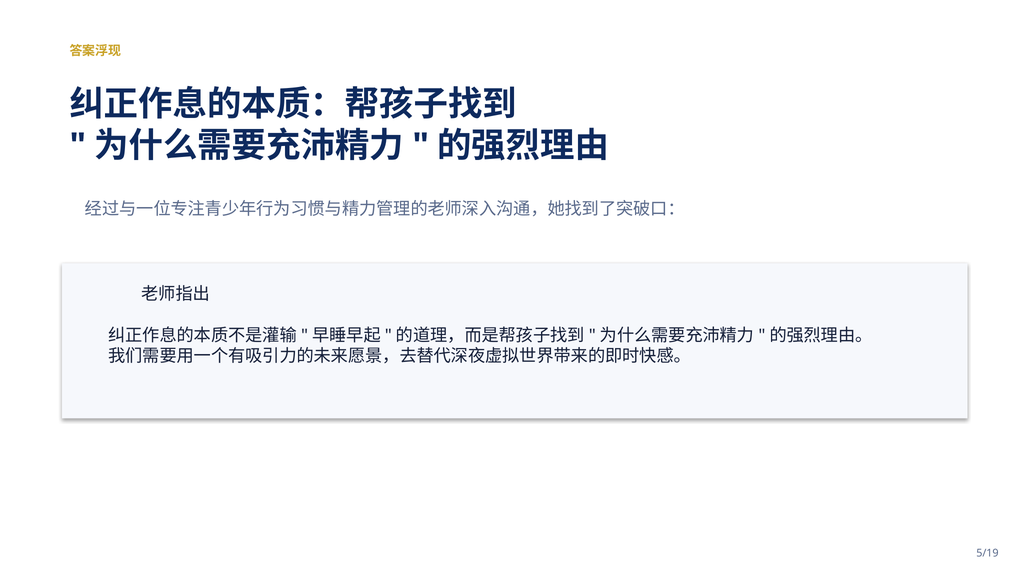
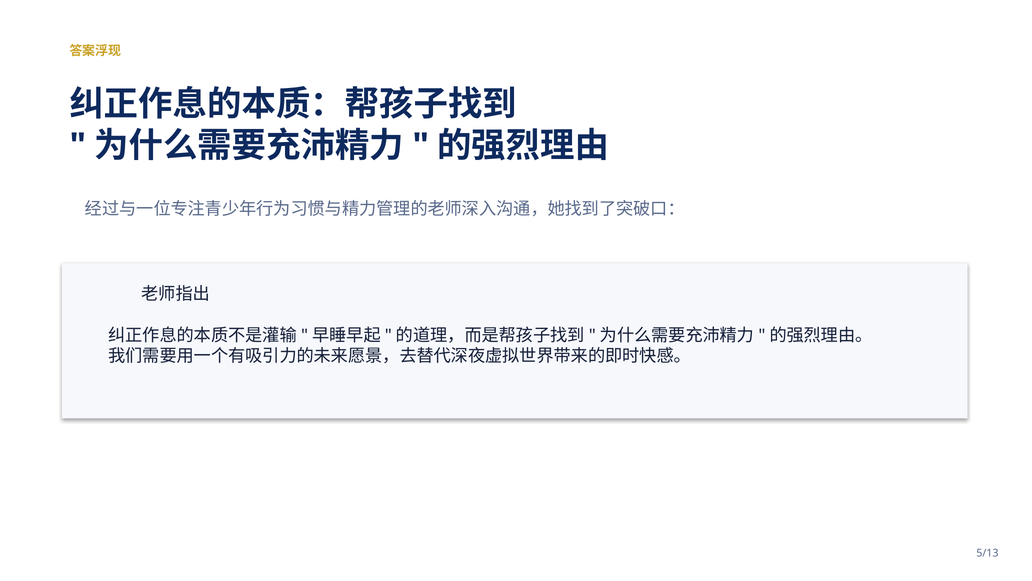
5/19: 5/19 -> 5/13 (987, 553)
